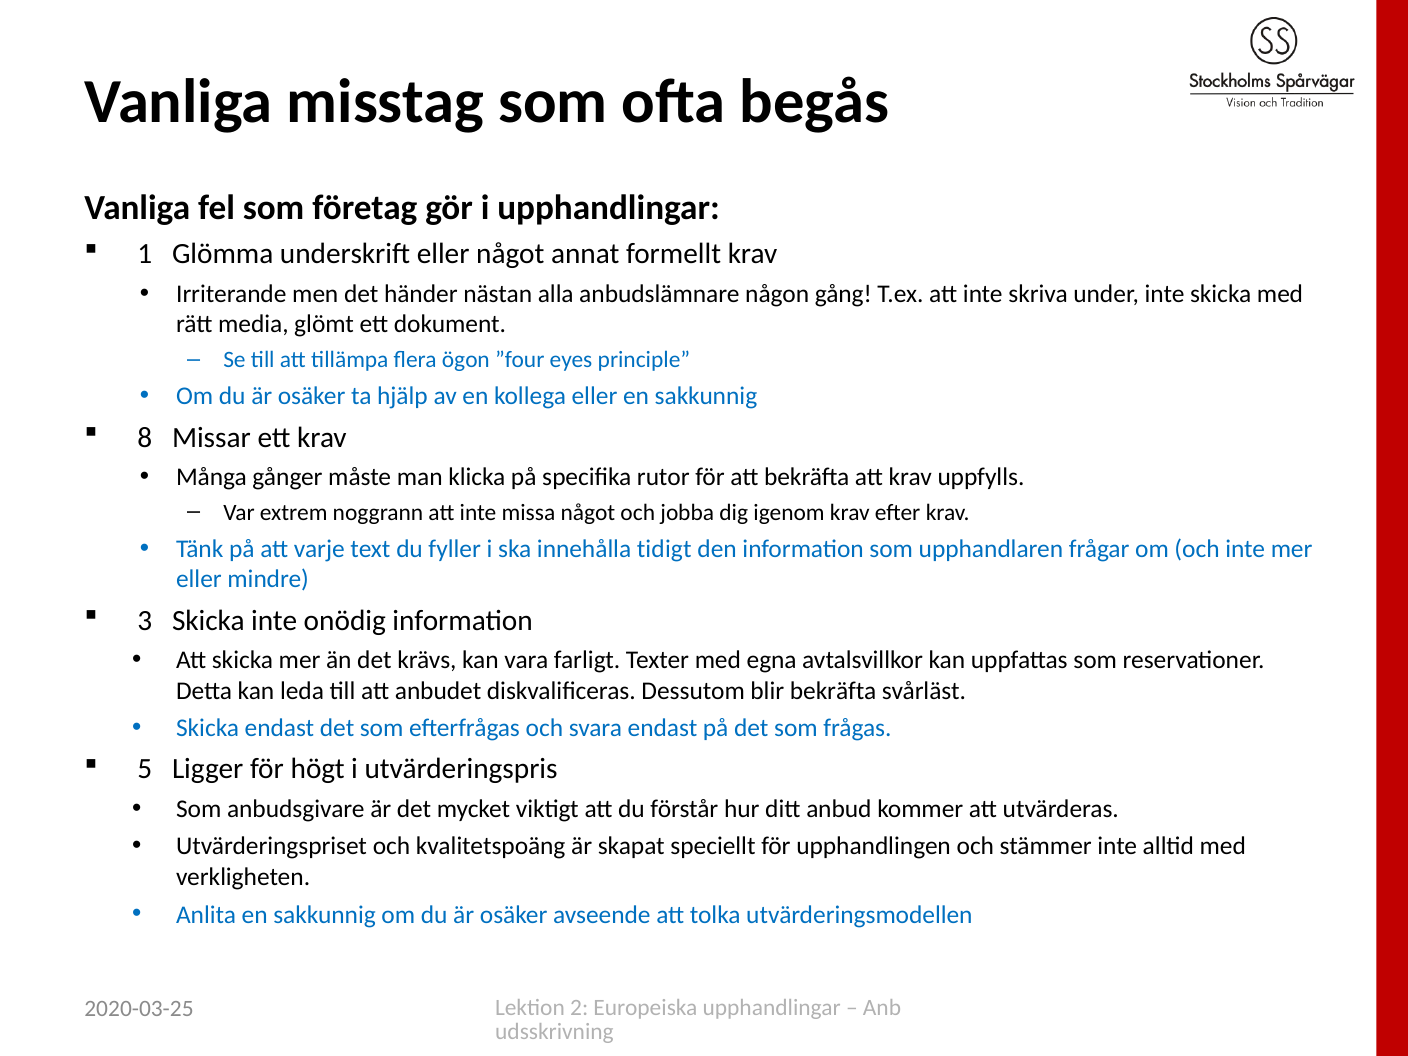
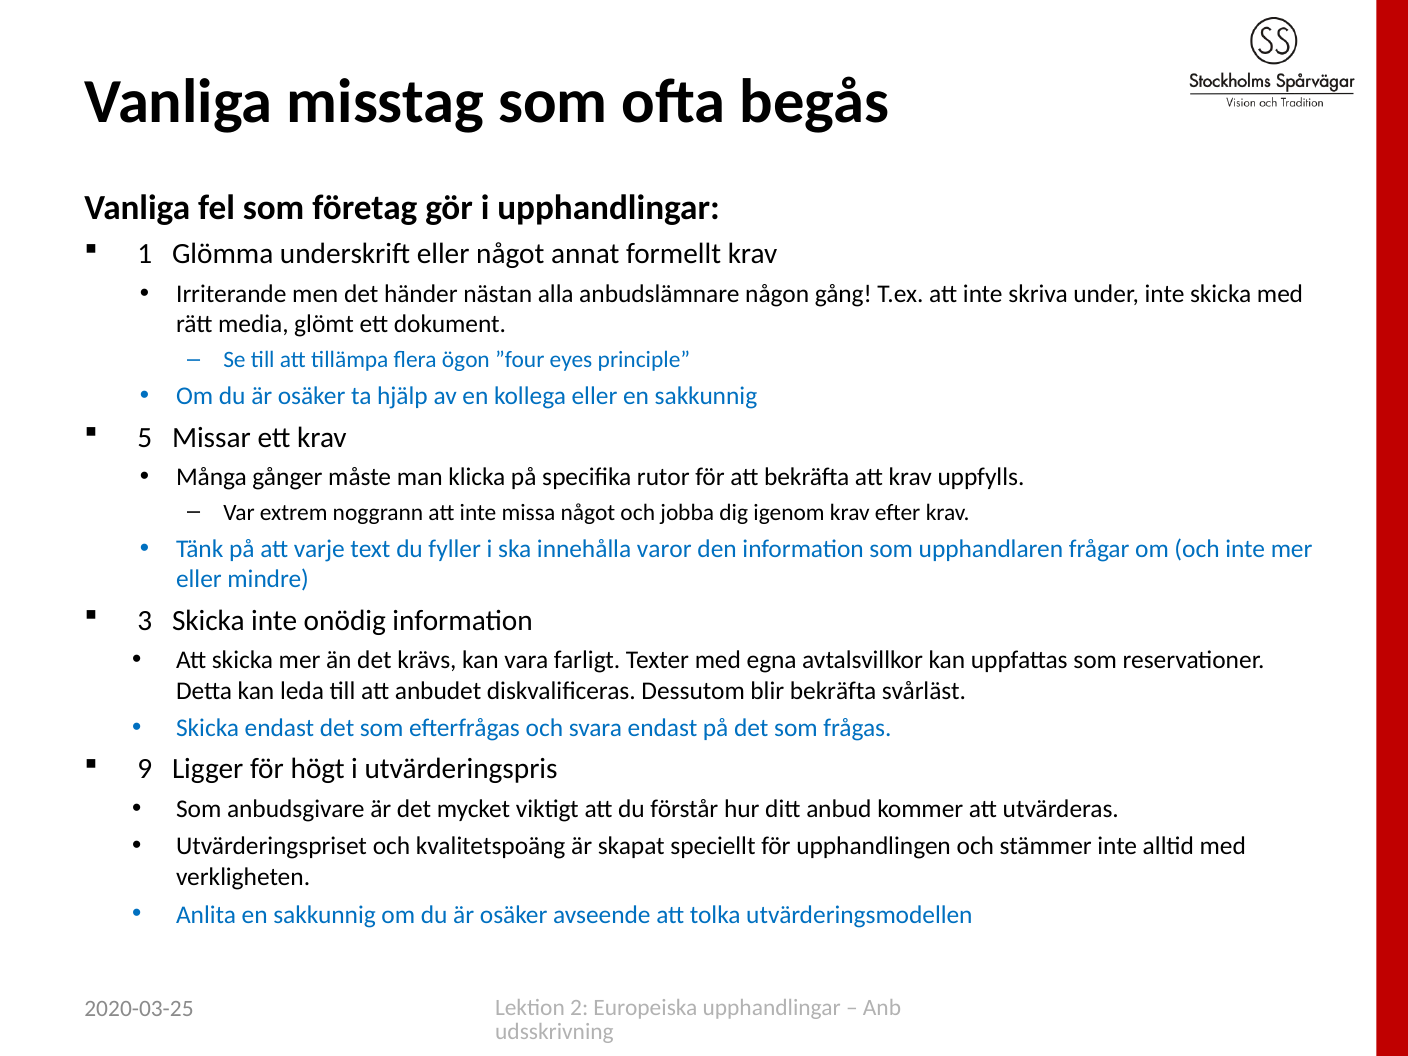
8: 8 -> 5 (145, 437)
tidigt: tidigt -> varor (664, 549)
5: 5 -> 9 (145, 769)
